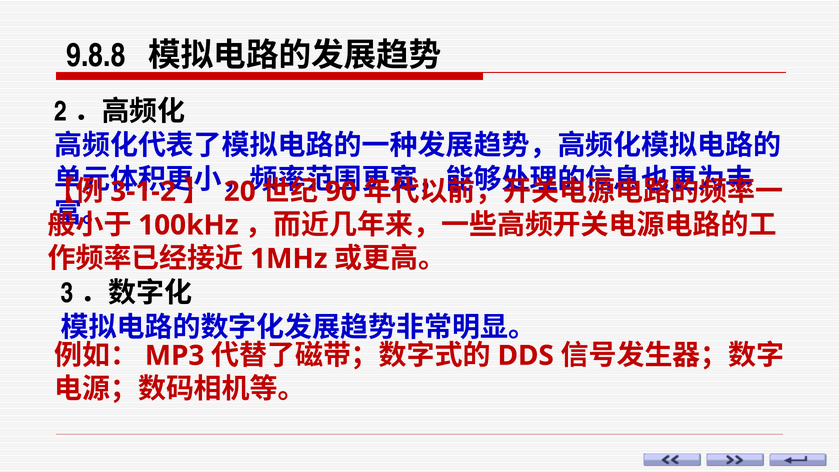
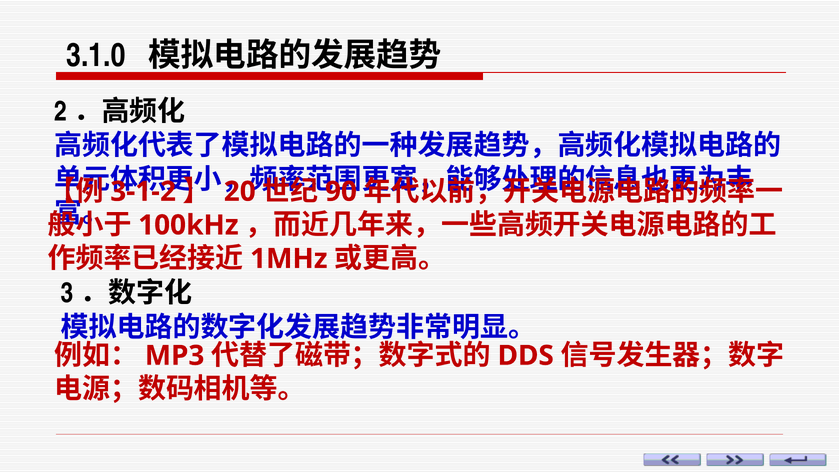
9.8.8: 9.8.8 -> 3.1.0 (96, 55)
